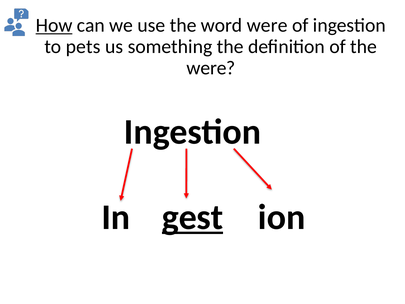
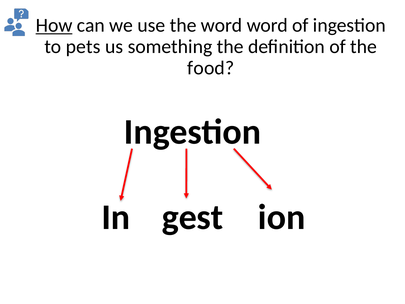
word were: were -> word (267, 25)
were: were -> food (211, 68)
gest underline: present -> none (193, 217)
